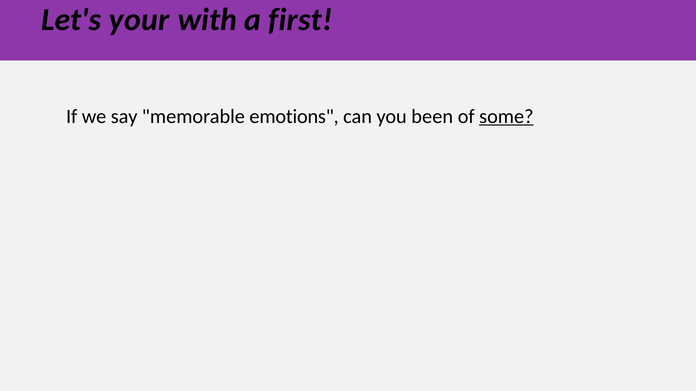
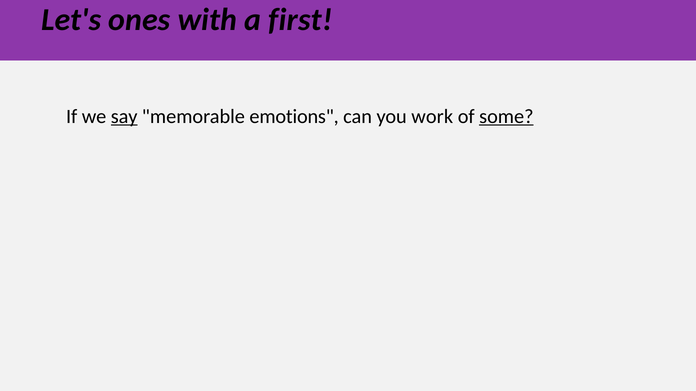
your: your -> ones (139, 20)
say underline: none -> present (124, 116)
been: been -> work (432, 116)
